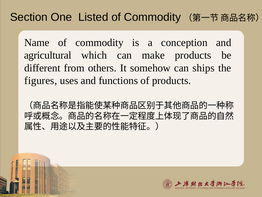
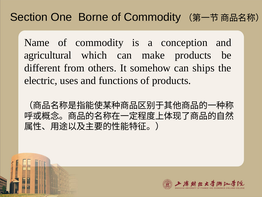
Listed: Listed -> Borne (93, 17)
figures: figures -> electric (41, 80)
